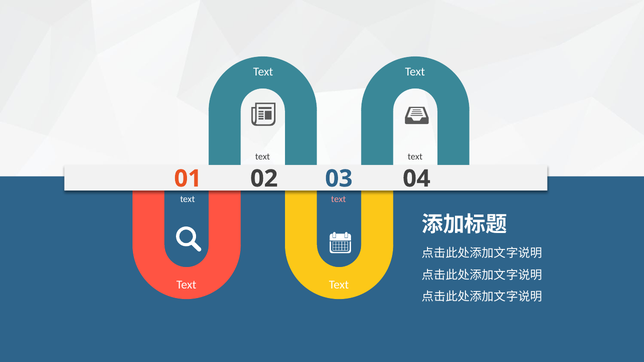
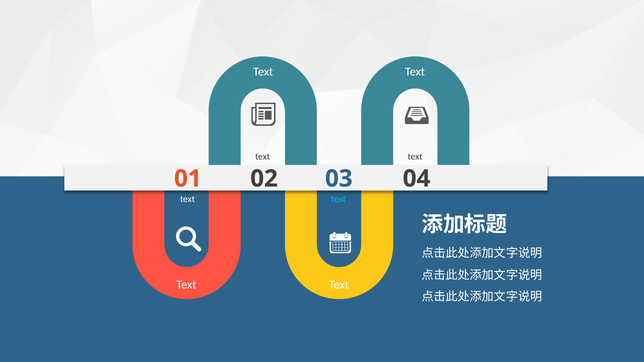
text colour: pink -> light blue (339, 200)
